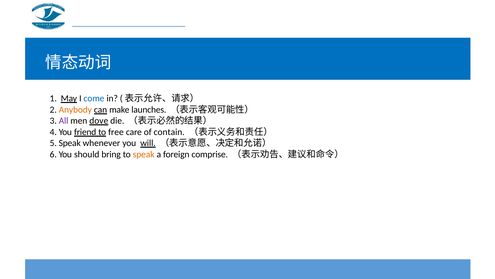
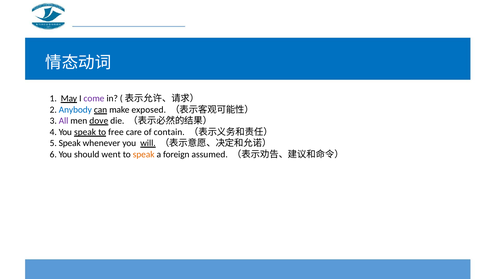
come colour: blue -> purple (94, 98)
Anybody colour: orange -> blue (75, 110)
launches: launches -> exposed (149, 110)
You friend: friend -> speak (85, 132)
bring: bring -> went (111, 154)
comprise: comprise -> assumed (210, 154)
